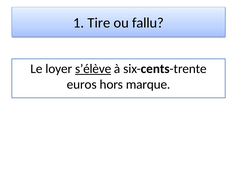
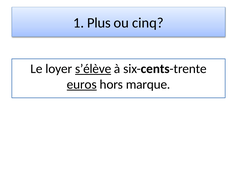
Tire: Tire -> Plus (99, 23)
fallu: fallu -> cinq (148, 23)
euros underline: none -> present (82, 85)
